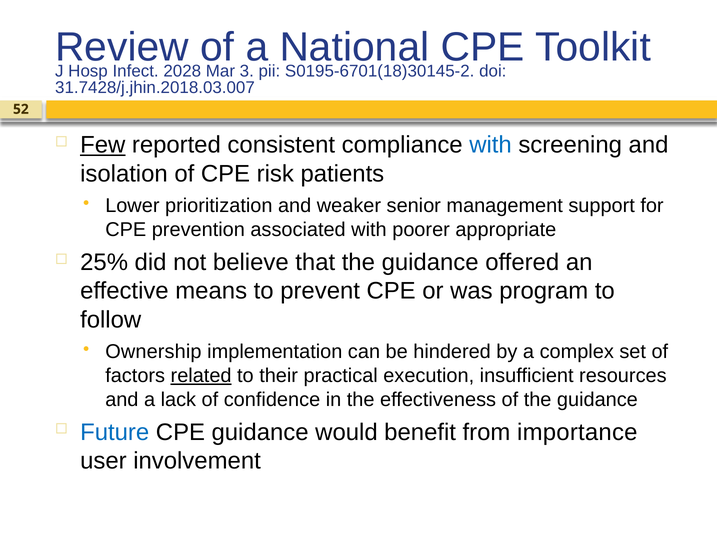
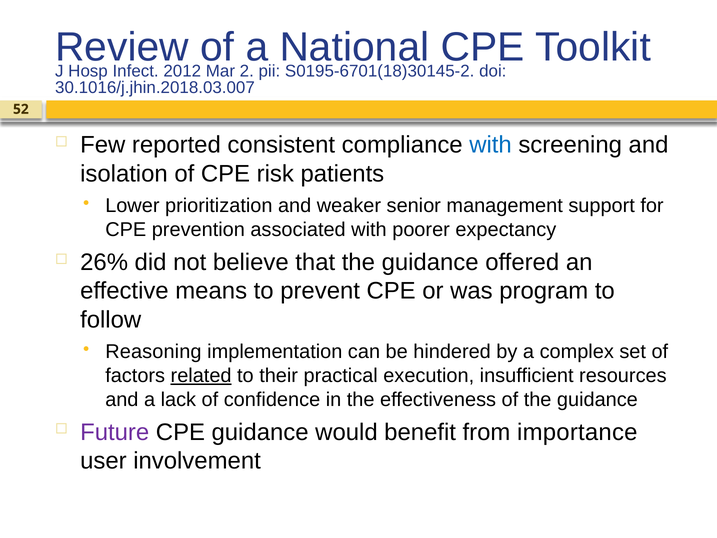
2028: 2028 -> 2012 (182, 71)
3: 3 -> 2 (247, 71)
31.7428/j.jhin.2018.03.007: 31.7428/j.jhin.2018.03.007 -> 30.1016/j.jhin.2018.03.007 (155, 88)
Few underline: present -> none (103, 145)
appropriate: appropriate -> expectancy (506, 230)
25%: 25% -> 26% (104, 262)
Ownership: Ownership -> Reasoning (153, 352)
Future colour: blue -> purple (115, 432)
